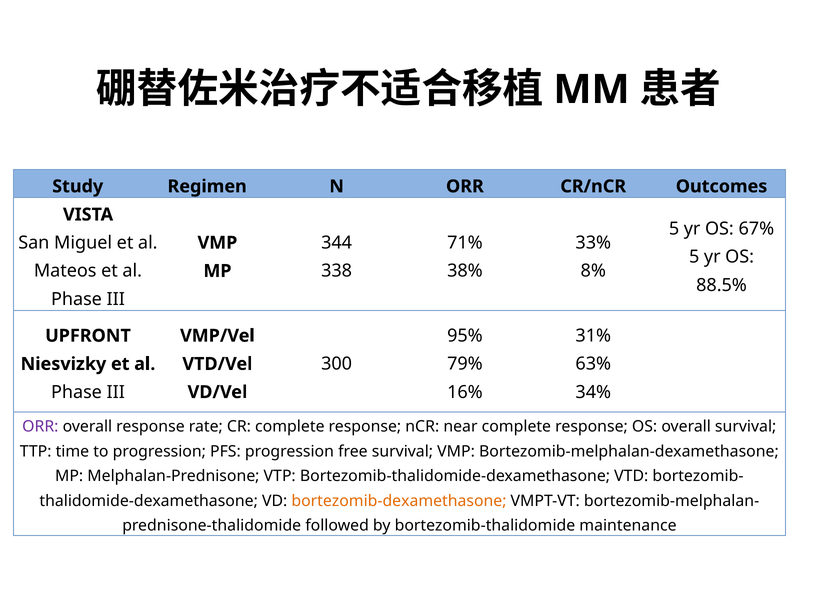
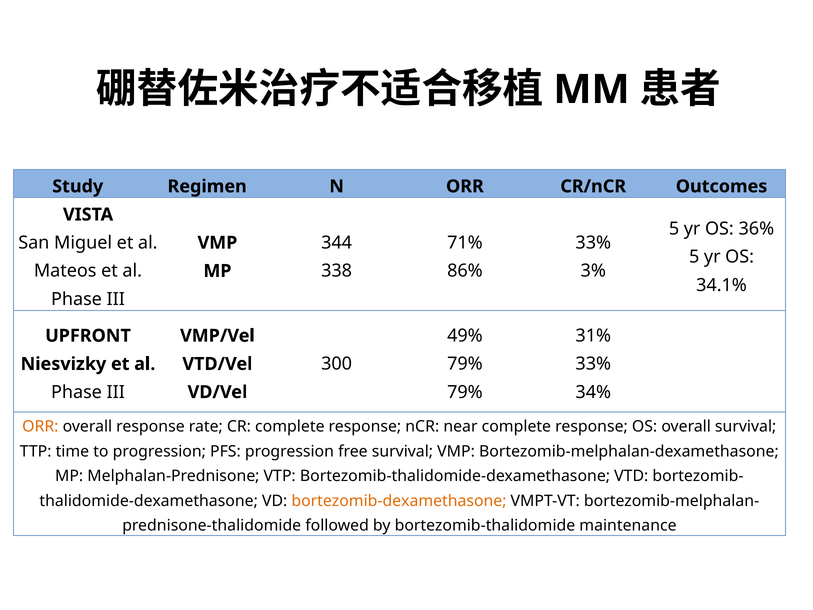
67%: 67% -> 36% (756, 229)
38%: 38% -> 86% (465, 271)
8%: 8% -> 3% (593, 271)
88.5%: 88.5% -> 34.1% (722, 285)
95%: 95% -> 49% (465, 336)
63%: 63% -> 33% (593, 364)
16%: 16% -> 79% (465, 392)
ORR colour: purple -> orange (40, 427)
